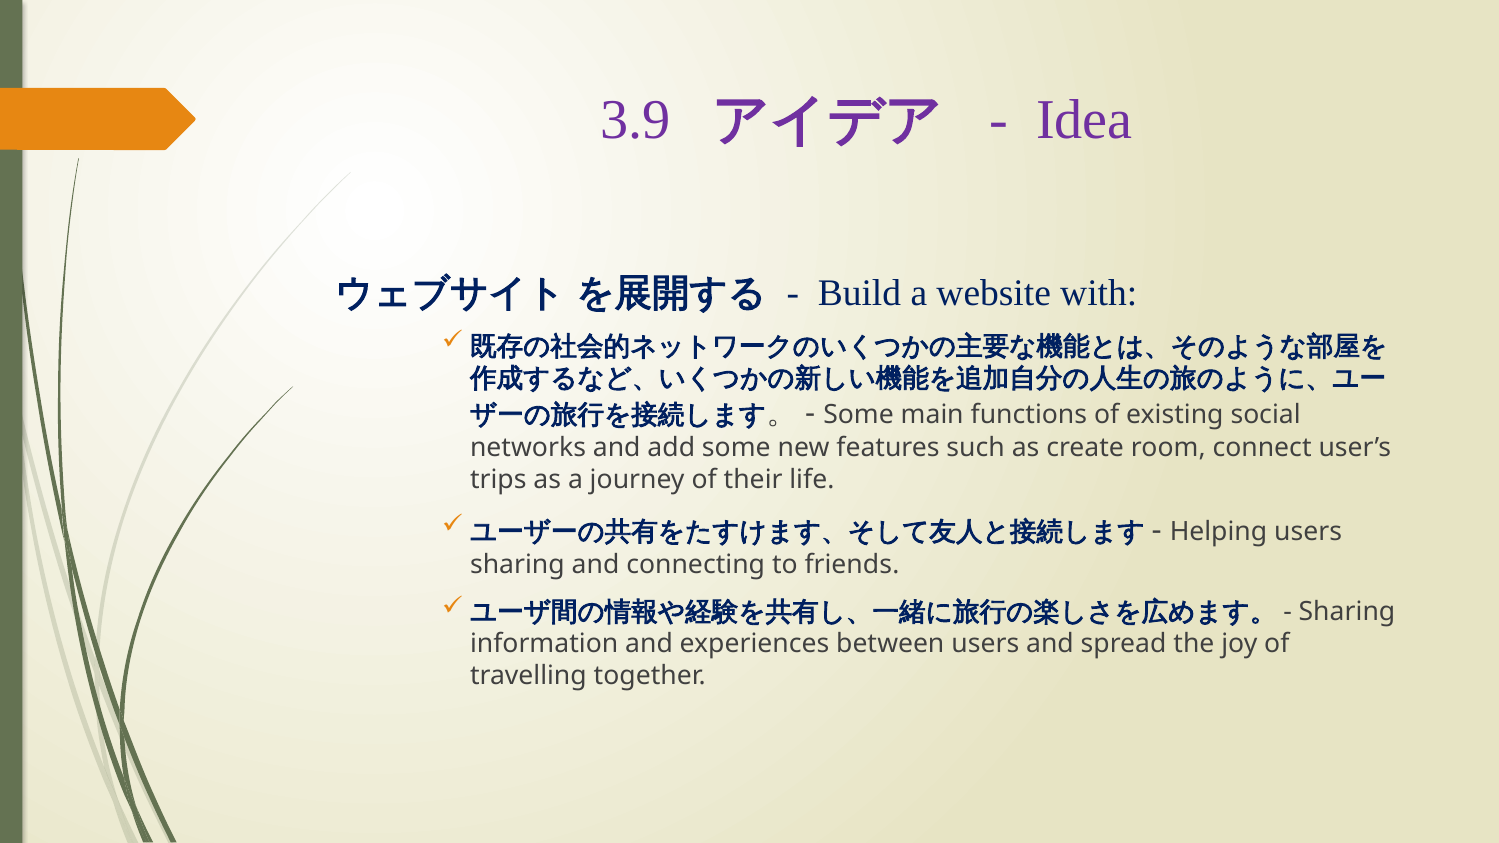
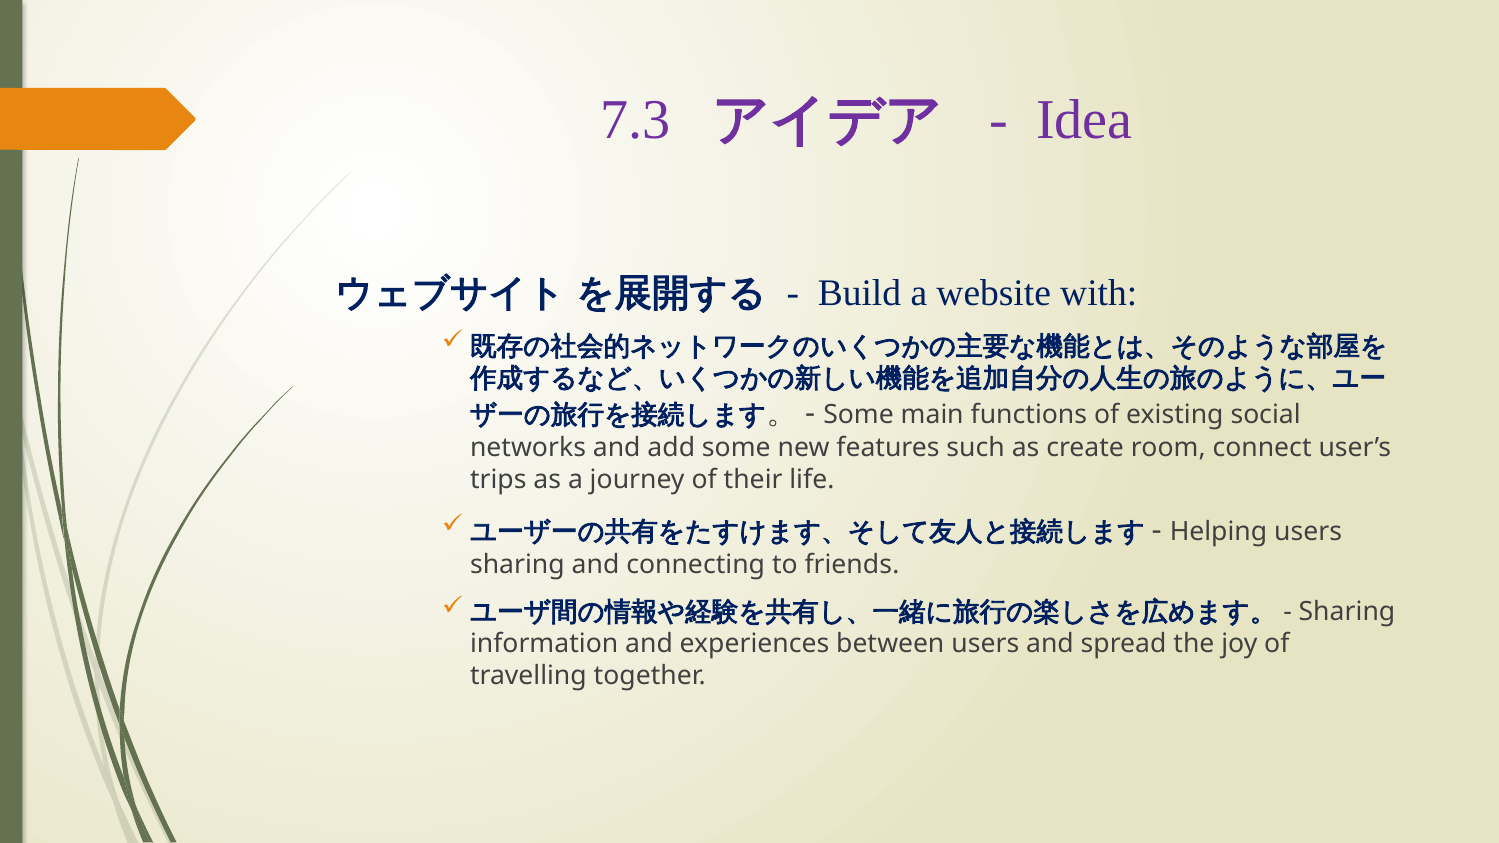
3.9: 3.9 -> 7.3 (636, 120)
